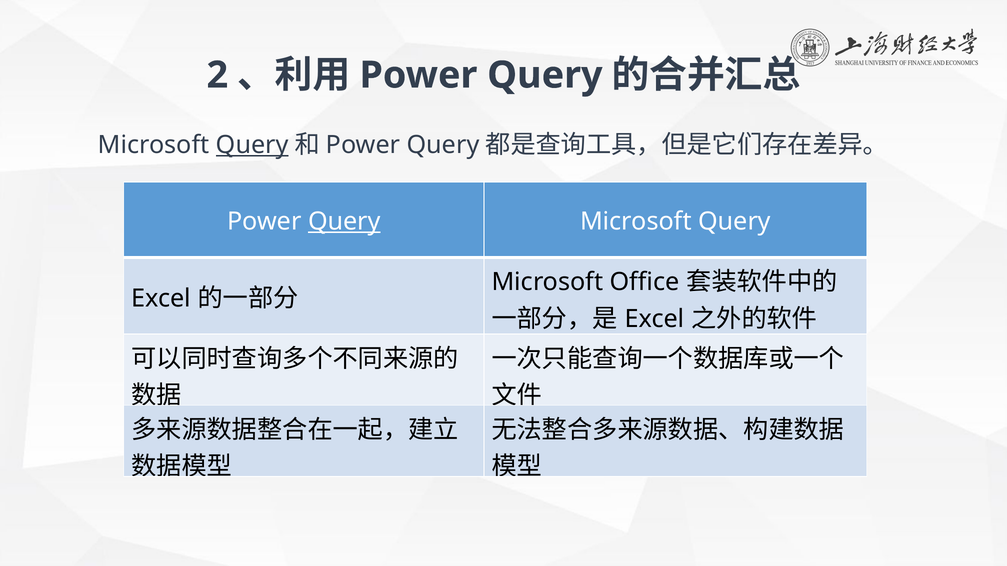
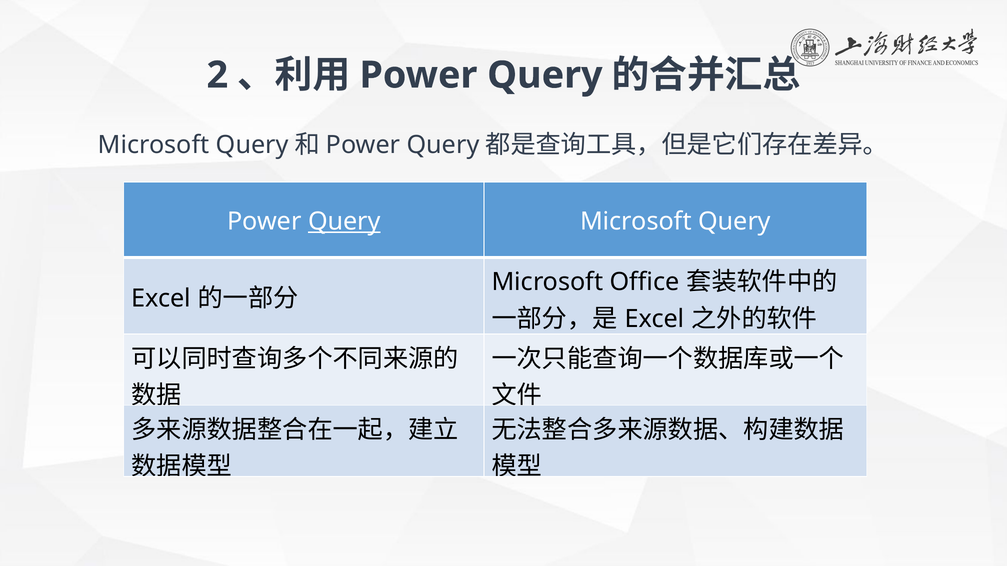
Query underline: present -> none (252, 145)
